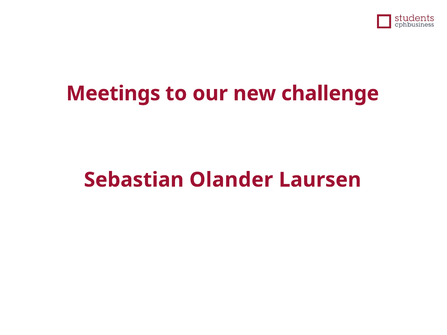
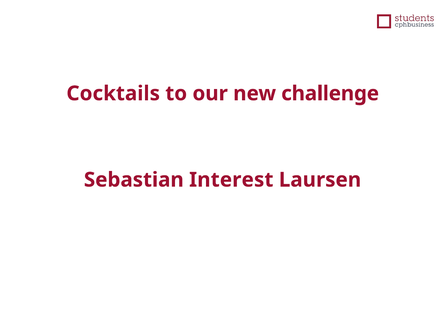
Meetings: Meetings -> Cocktails (113, 94)
Olander: Olander -> Interest (231, 180)
